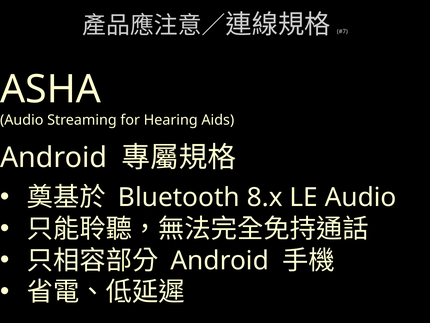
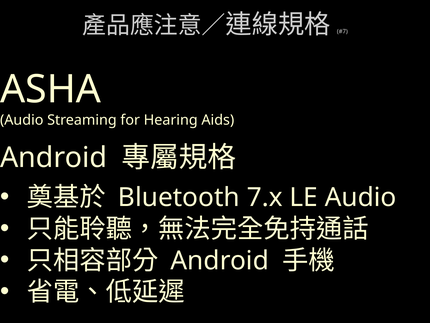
8.x: 8.x -> 7.x (265, 197)
